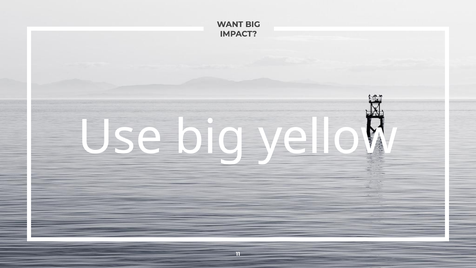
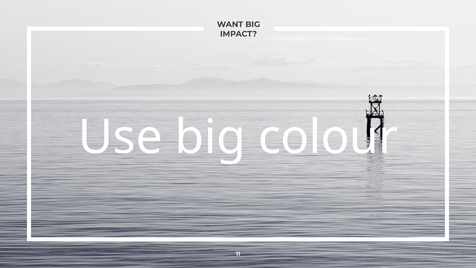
yellow: yellow -> colour (328, 137)
